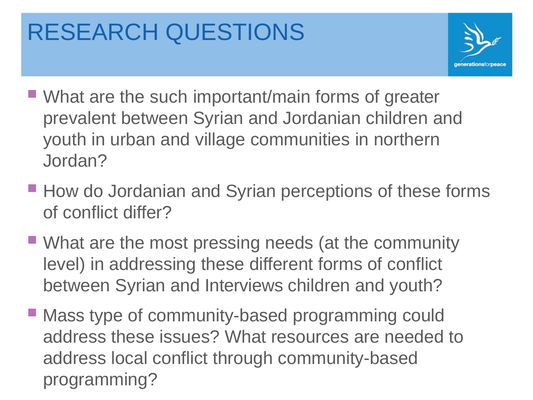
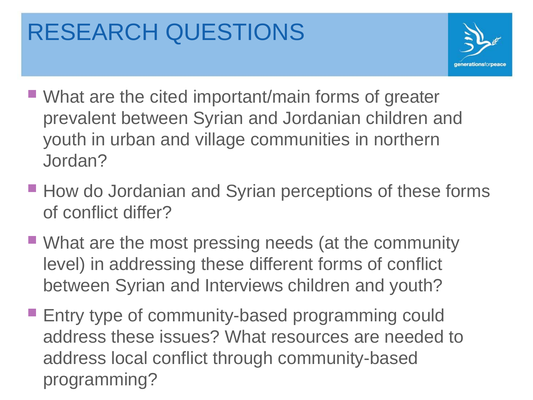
such: such -> cited (169, 97)
Mass: Mass -> Entry (64, 316)
